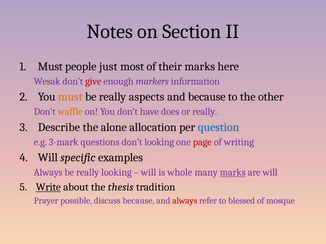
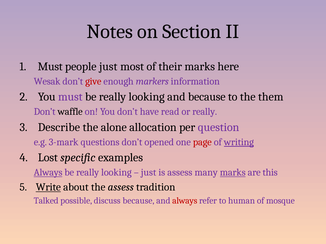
must colour: orange -> purple (70, 97)
aspects: aspects -> looking (147, 97)
other: other -> them (271, 97)
waffle colour: orange -> black (70, 112)
does: does -> read (170, 112)
question colour: blue -> purple (218, 127)
don’t looking: looking -> opened (159, 142)
writing underline: none -> present (239, 142)
Will: Will -> Lost (48, 158)
Always underline: none -> present (48, 173)
will: will -> just (149, 173)
is whole: whole -> assess (180, 173)
are will: will -> this (270, 173)
the thesis: thesis -> assess (121, 188)
Prayer: Prayer -> Talked (46, 201)
blessed: blessed -> human (242, 201)
